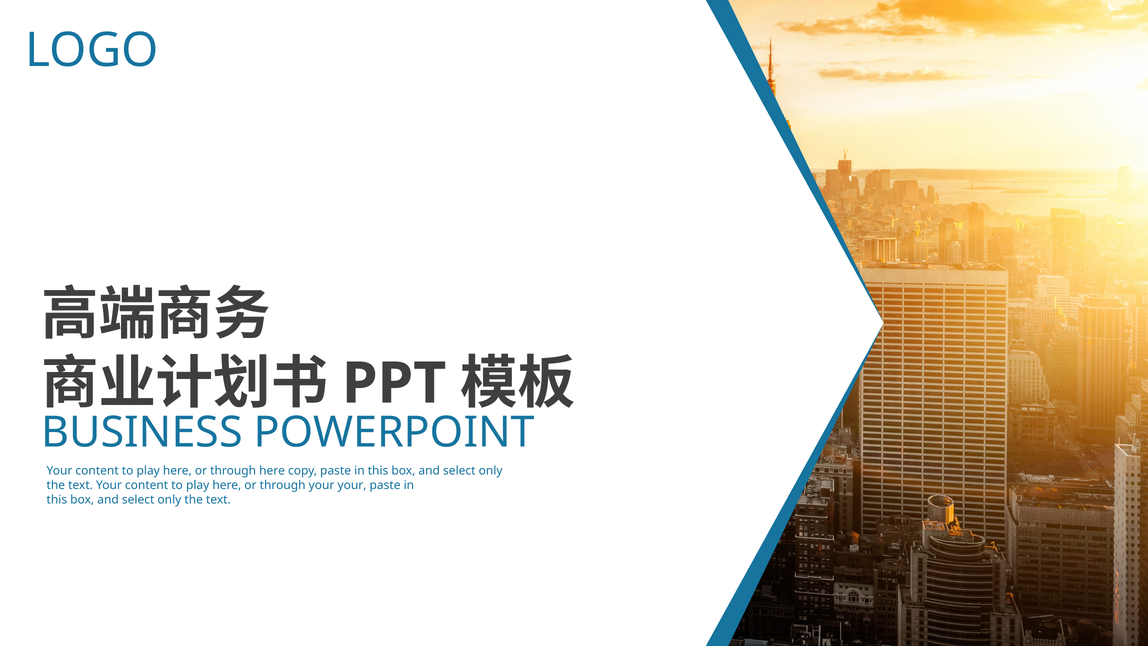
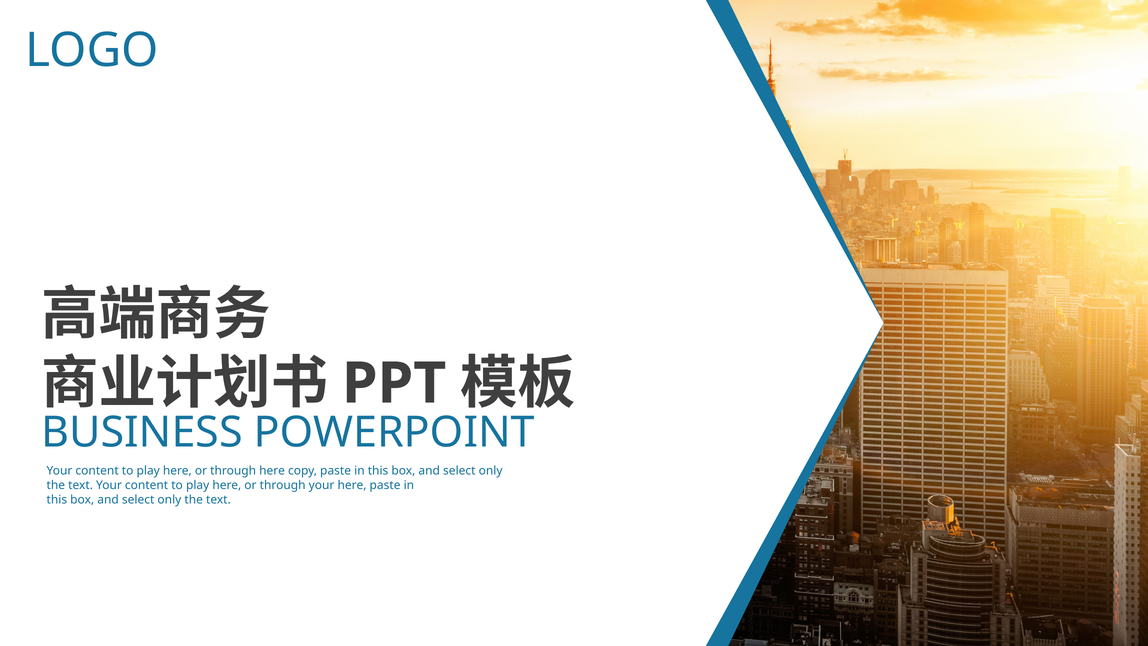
your your: your -> here (352, 485)
